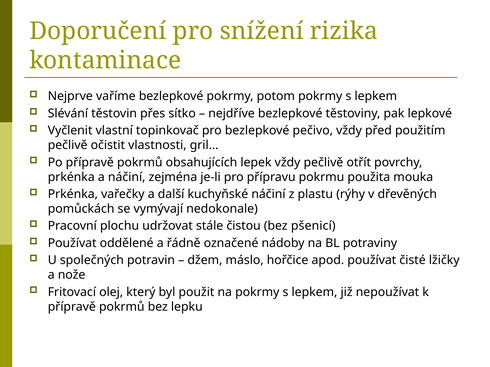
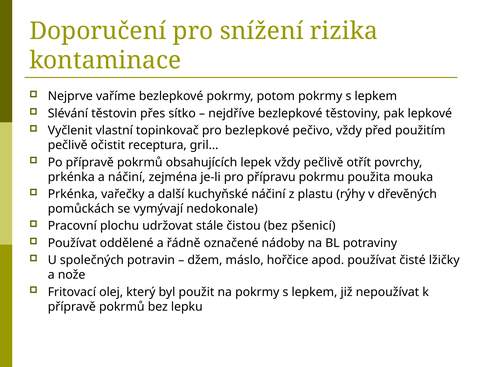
vlastnosti: vlastnosti -> receptura (157, 145)
